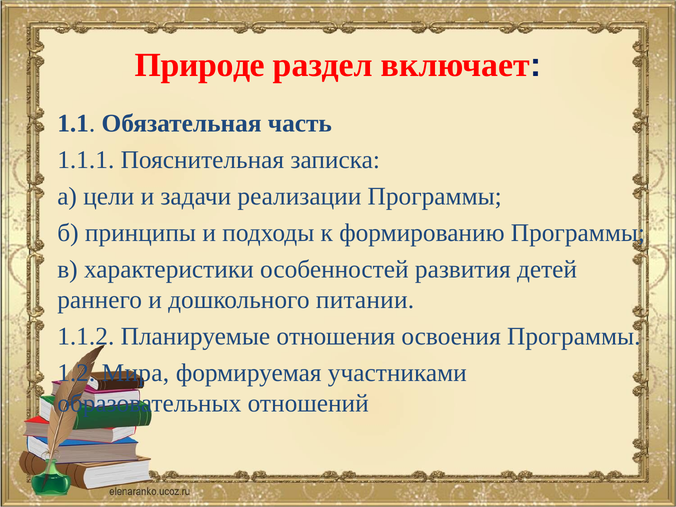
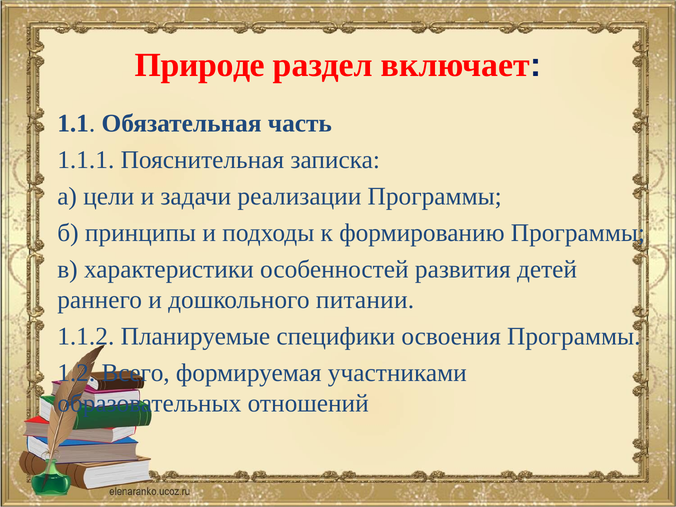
отношения: отношения -> специфики (336, 336)
Мира: Мира -> Всего (136, 373)
